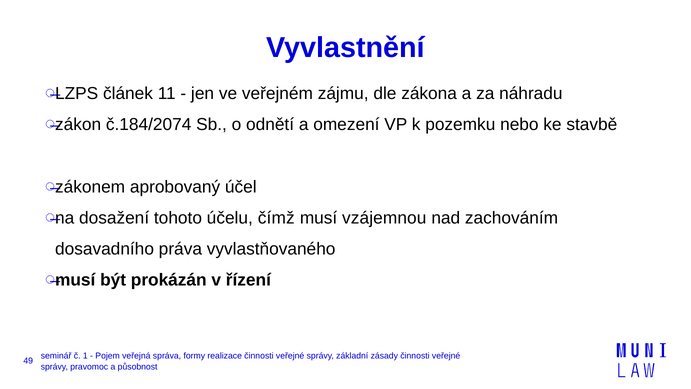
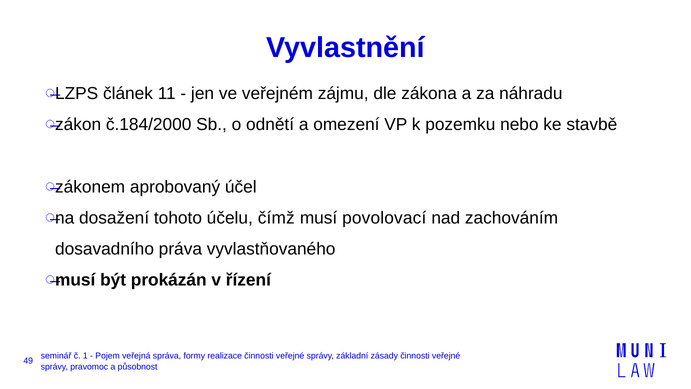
č.184/2074: č.184/2074 -> č.184/2000 (149, 125)
vzájemnou: vzájemnou -> povolovací (384, 218)
